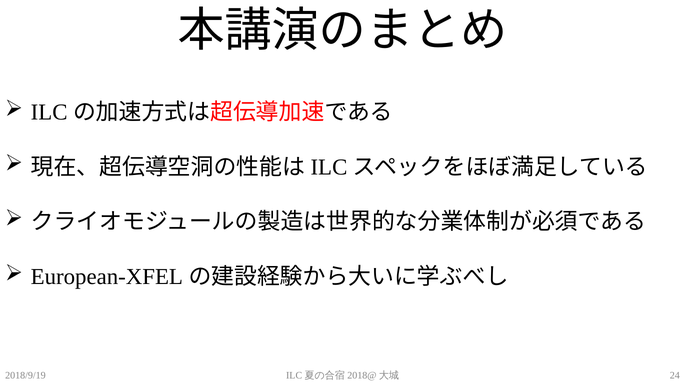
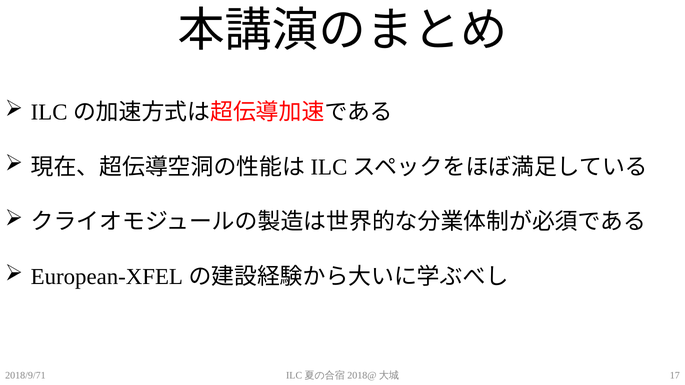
2018/9/19: 2018/9/19 -> 2018/9/71 (25, 376)
24: 24 -> 17 (675, 376)
